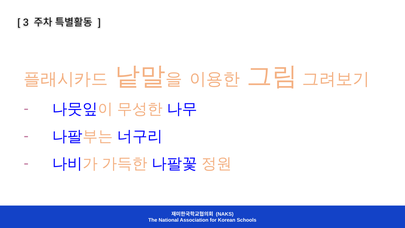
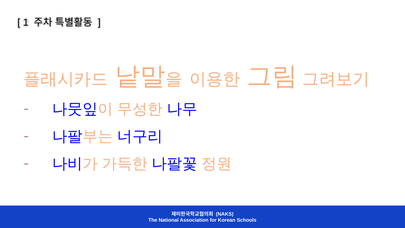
3: 3 -> 1 (26, 23)
